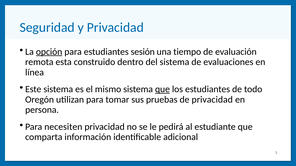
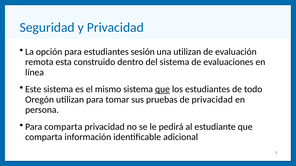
opción underline: present -> none (49, 52)
una tiempo: tiempo -> utilizan (187, 52)
Para necesiten: necesiten -> comparta (63, 127)
